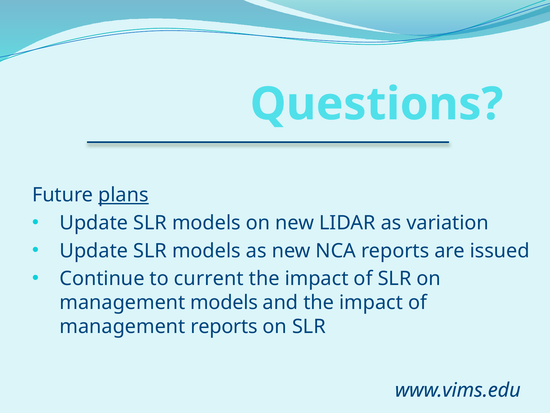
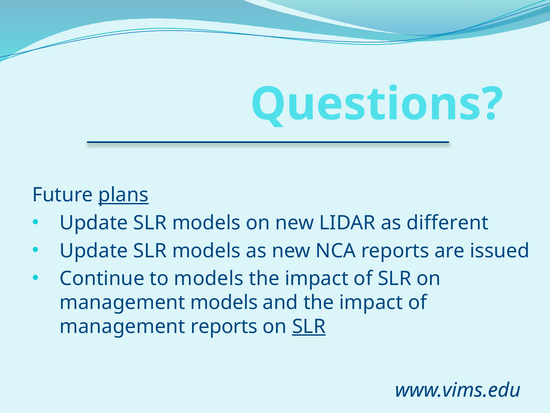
variation: variation -> different (448, 223)
to current: current -> models (209, 278)
SLR underline: none -> present (309, 326)
